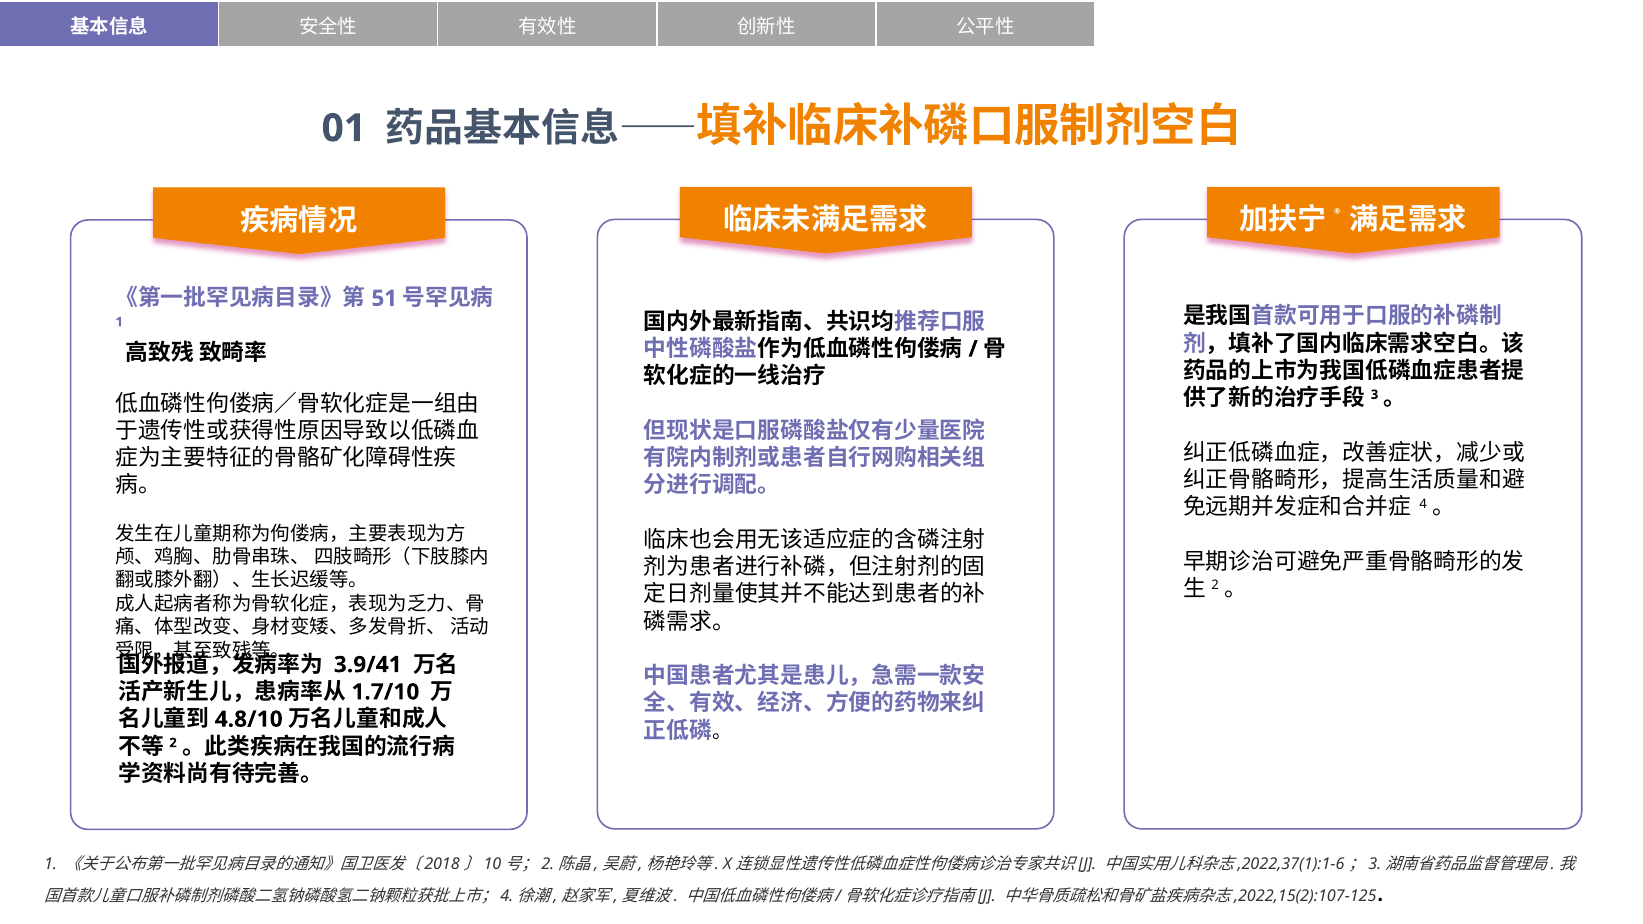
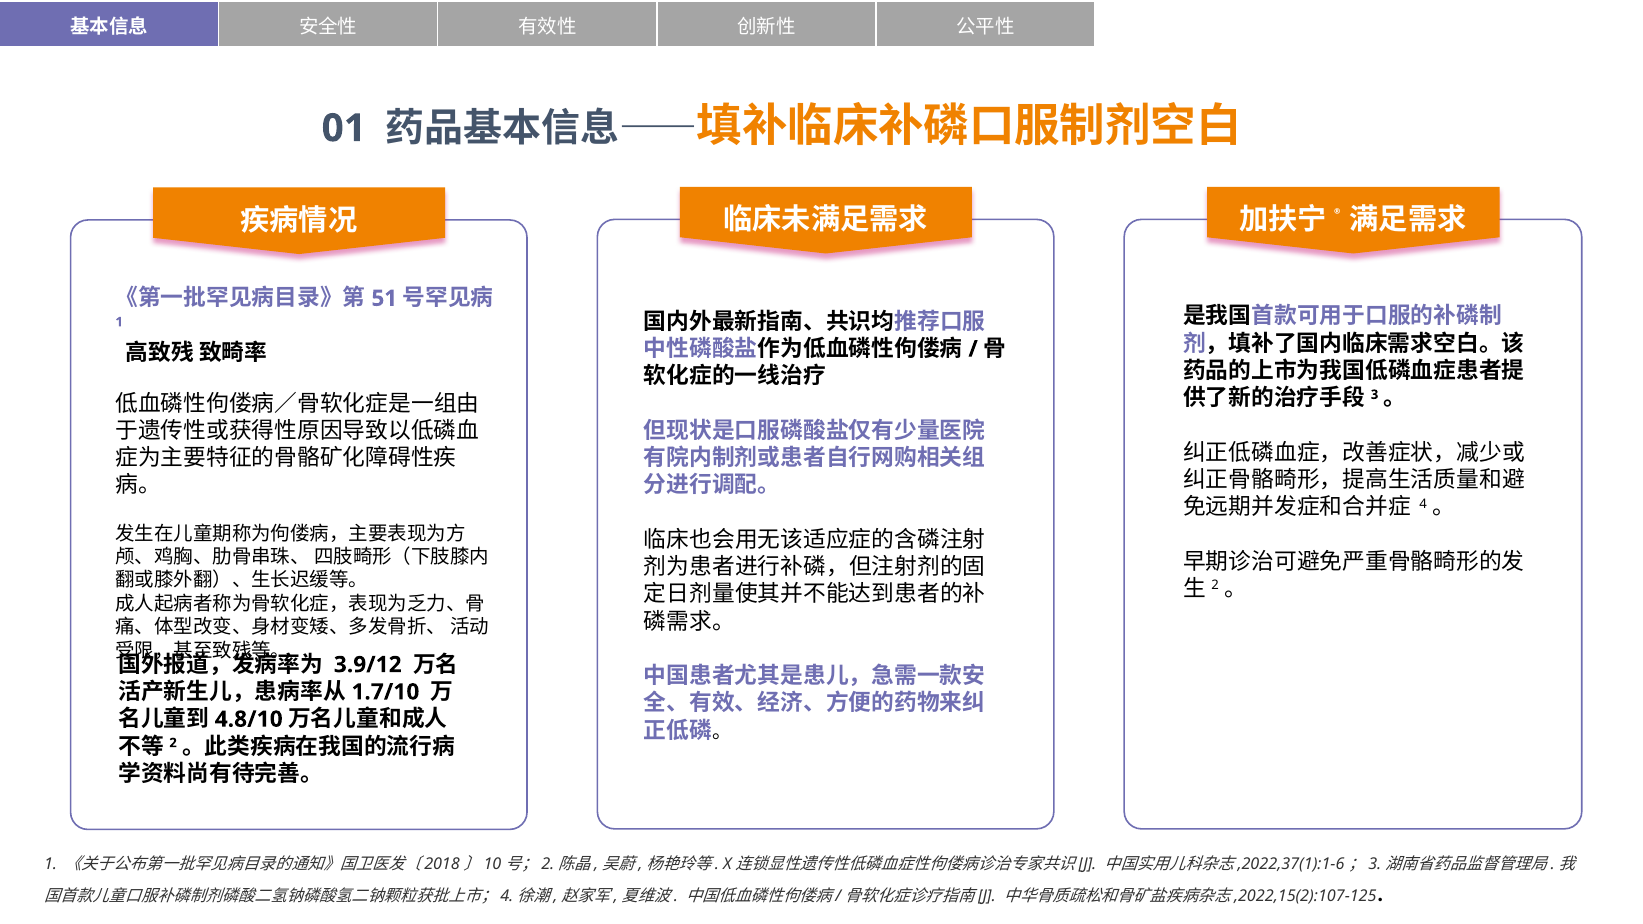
3.9/41: 3.9/41 -> 3.9/12 (368, 665)
